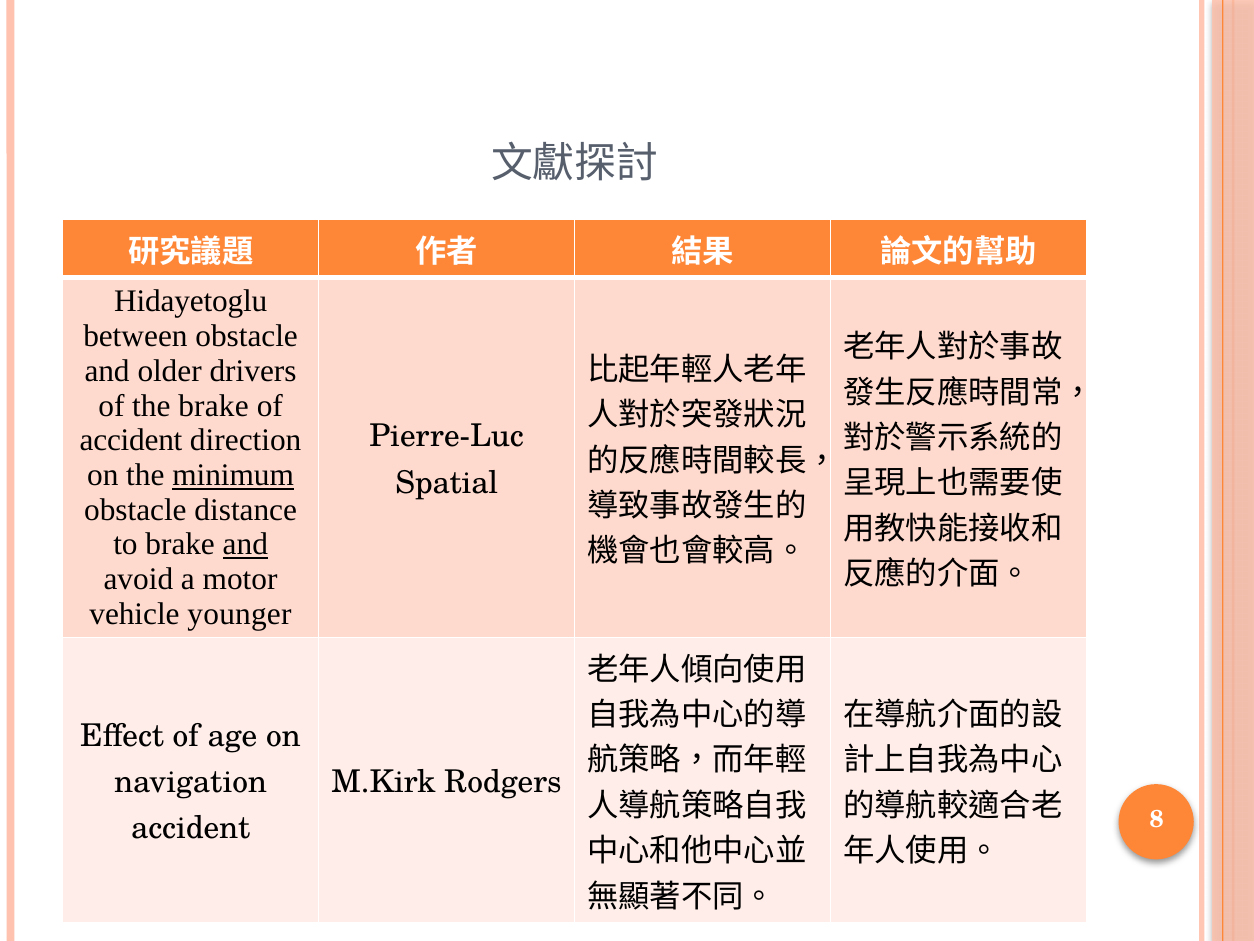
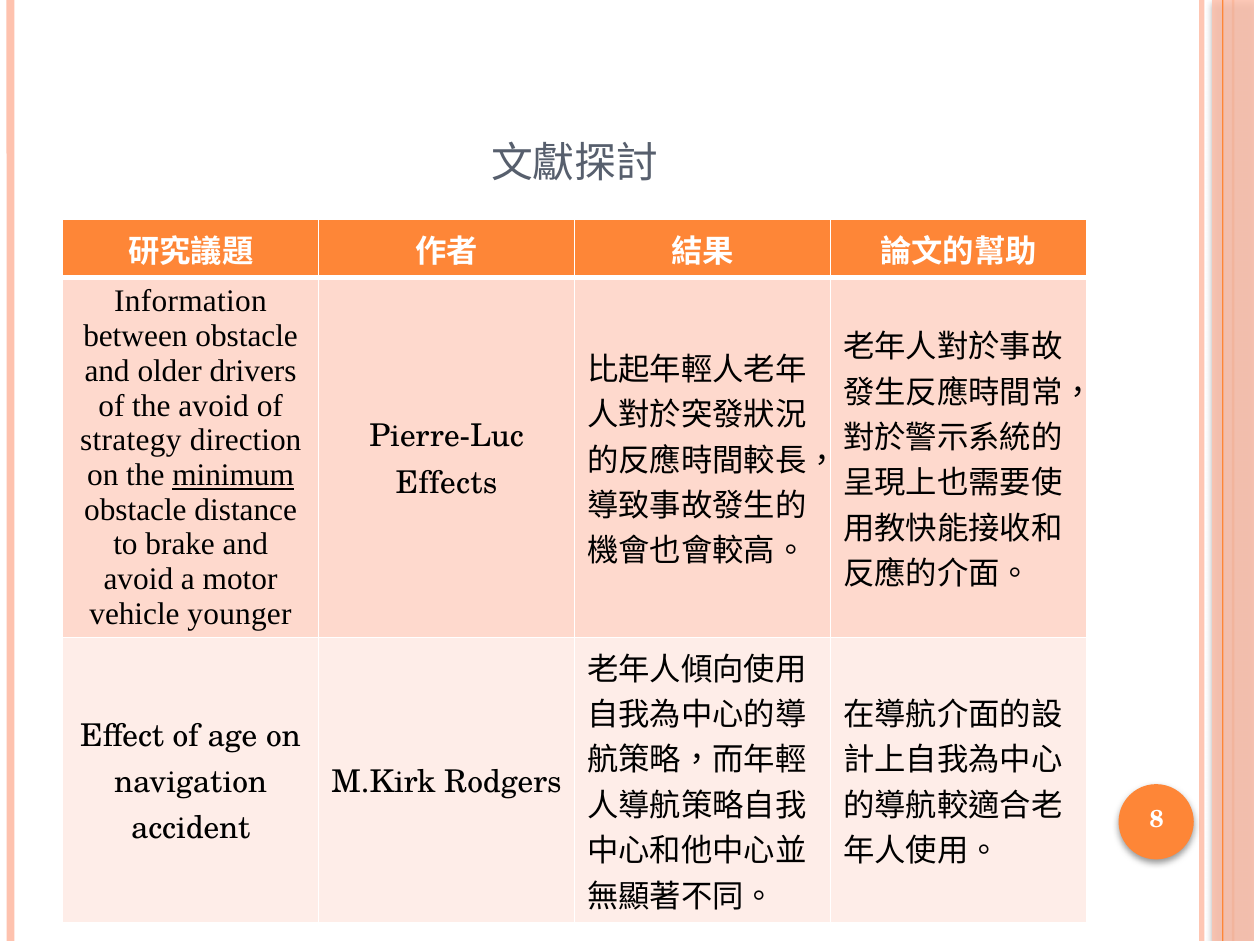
Hidayetoglu: Hidayetoglu -> Information (190, 301)
the brake: brake -> avoid (214, 405)
accident: accident -> strategy (131, 440)
Spatial: Spatial -> Effects (447, 482)
and underline: present -> none (245, 544)
